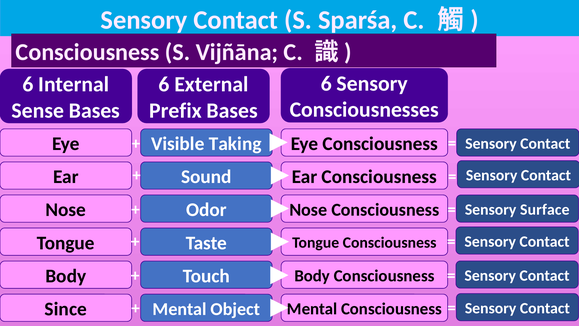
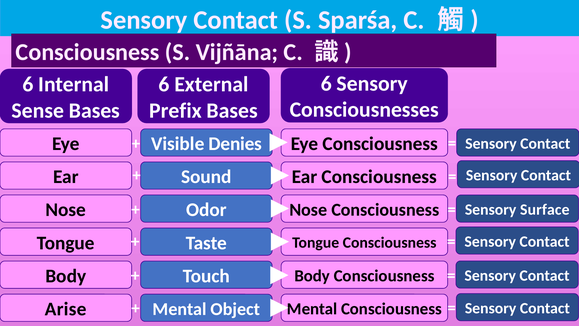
Taking: Taking -> Denies (235, 144)
Since: Since -> Arise (66, 309)
